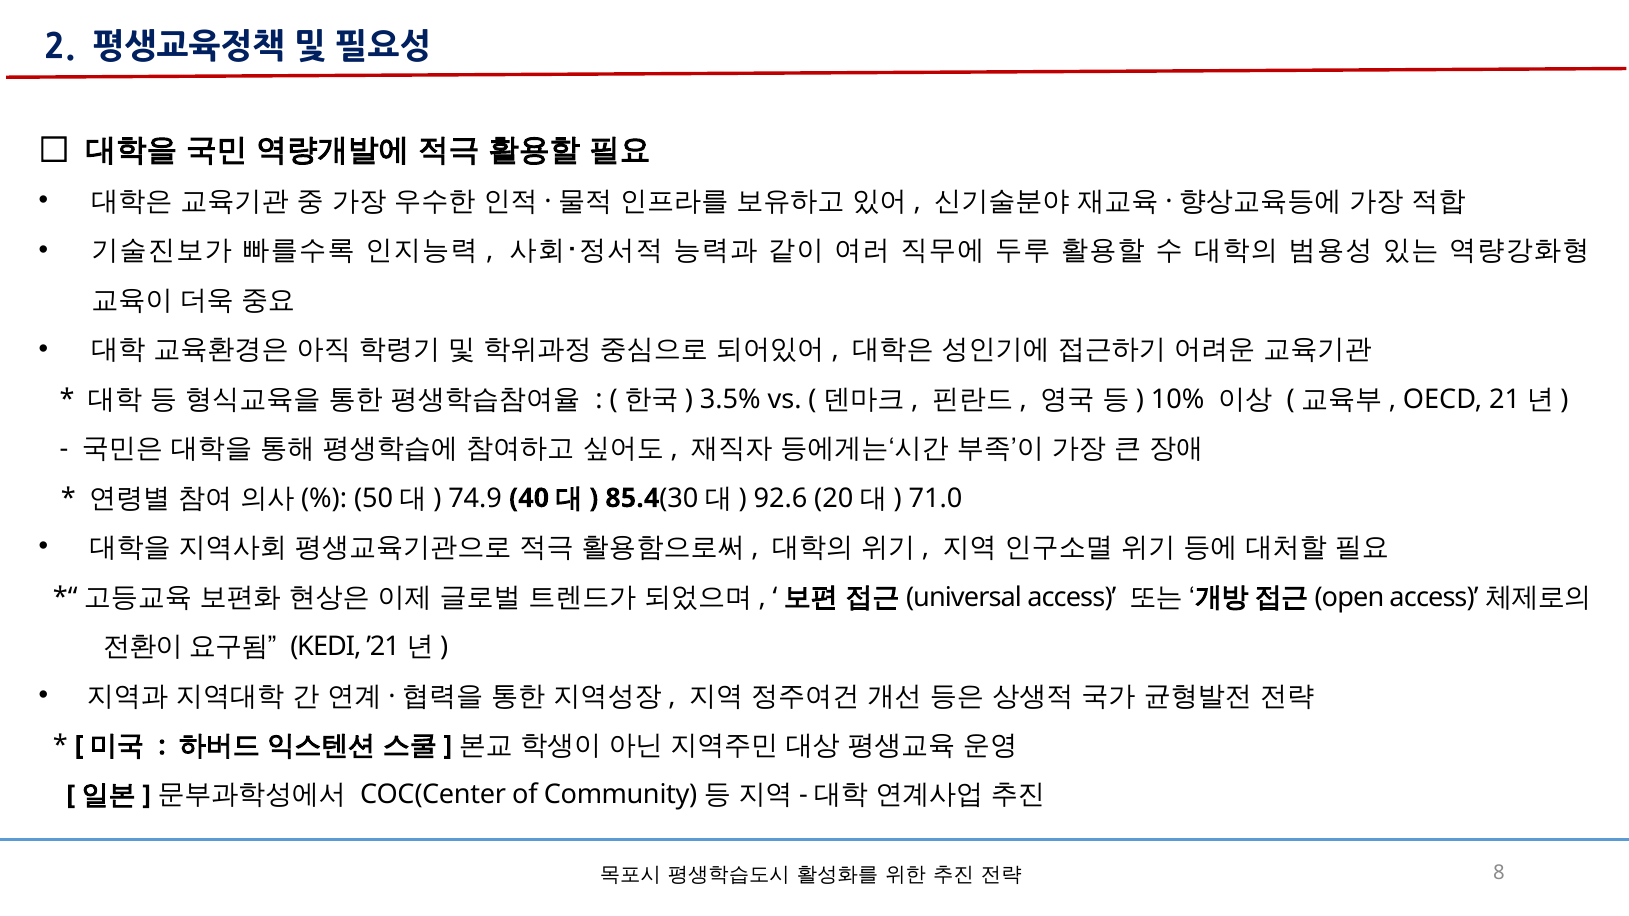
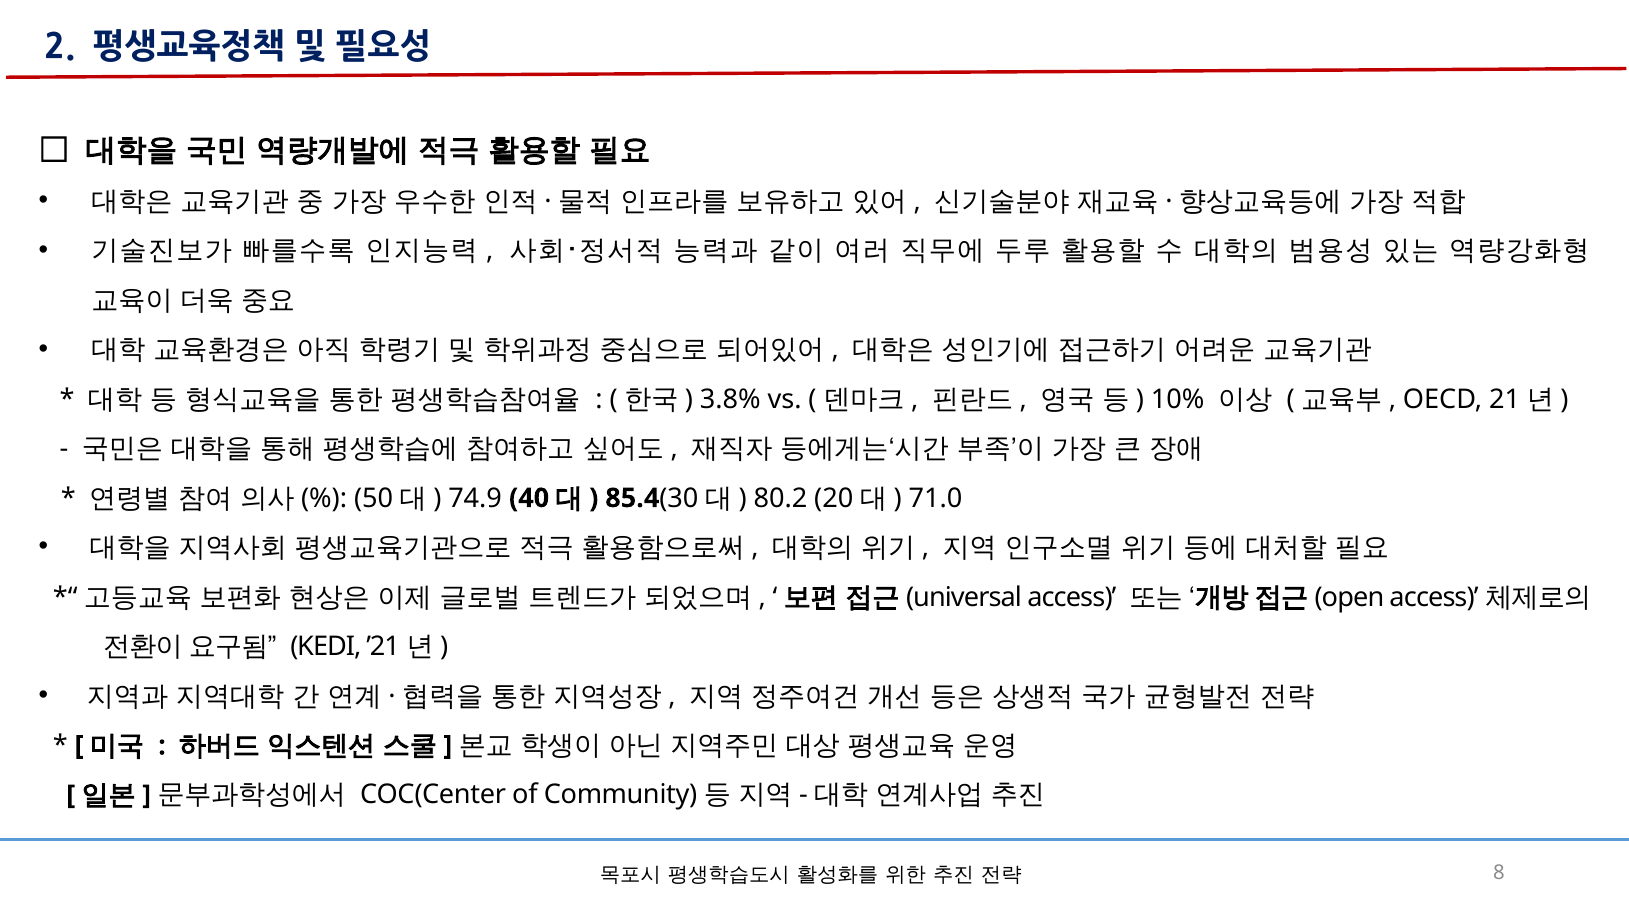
3.5%: 3.5% -> 3.8% (730, 399)
92.6: 92.6 -> 80.2 (781, 498)
